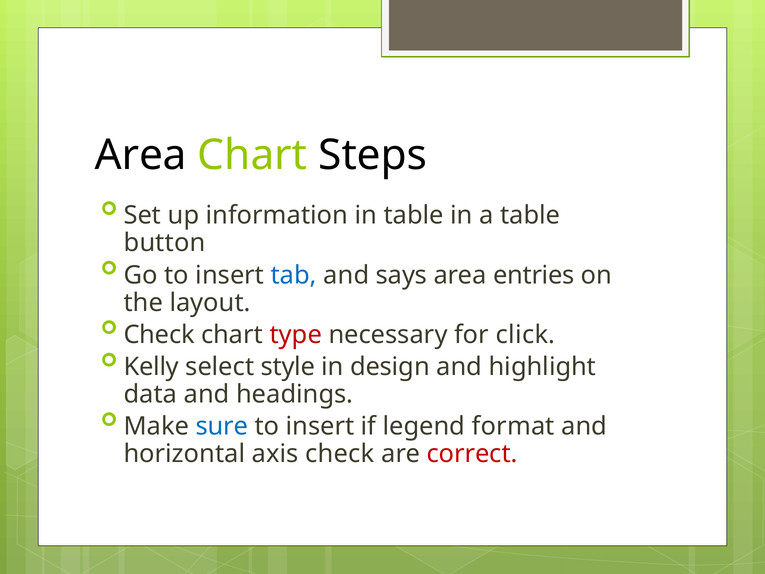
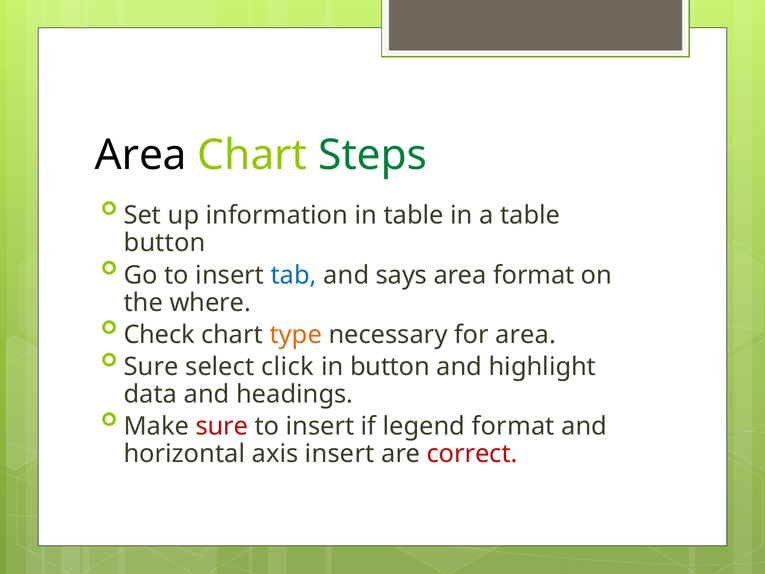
Steps colour: black -> green (373, 155)
area entries: entries -> format (534, 275)
layout: layout -> where (210, 302)
type colour: red -> orange (296, 335)
for click: click -> area (526, 335)
Kelly: Kelly -> Sure (151, 367)
style: style -> click (288, 367)
in design: design -> button (390, 367)
sure colour: blue -> red (222, 426)
axis check: check -> insert (340, 454)
